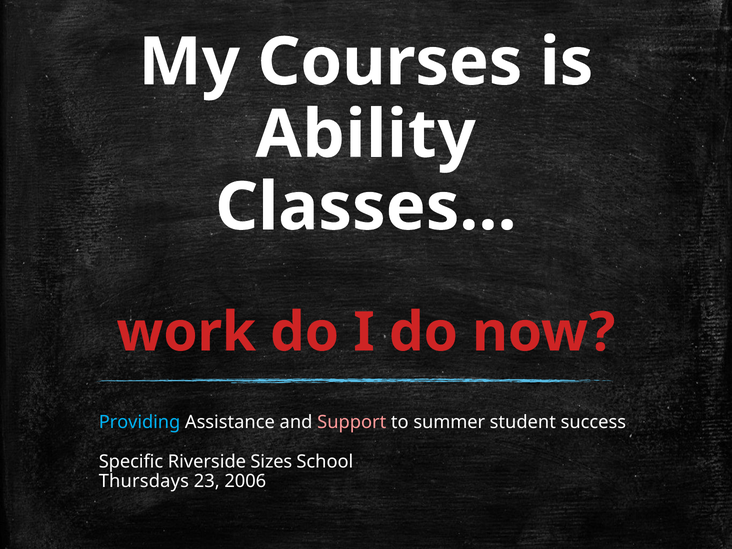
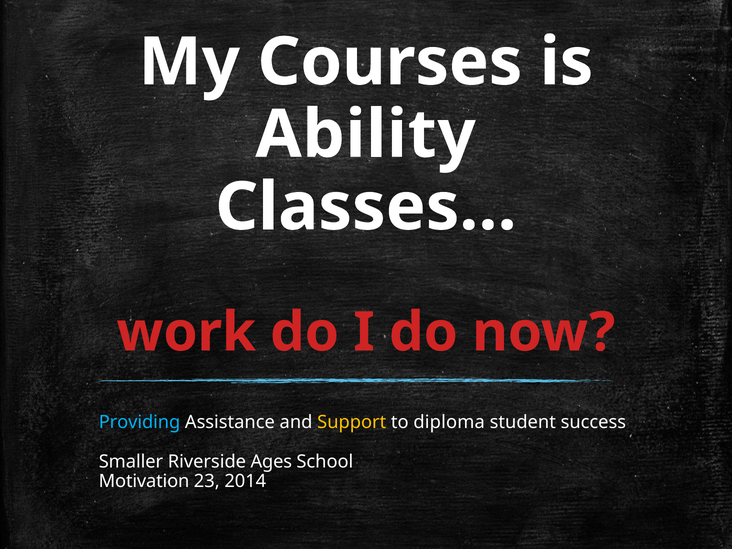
Support colour: pink -> yellow (352, 422)
summer: summer -> diploma (449, 422)
Specific: Specific -> Smaller (131, 462)
Sizes: Sizes -> Ages (271, 462)
Thursdays: Thursdays -> Motivation (144, 481)
2006: 2006 -> 2014 (245, 481)
